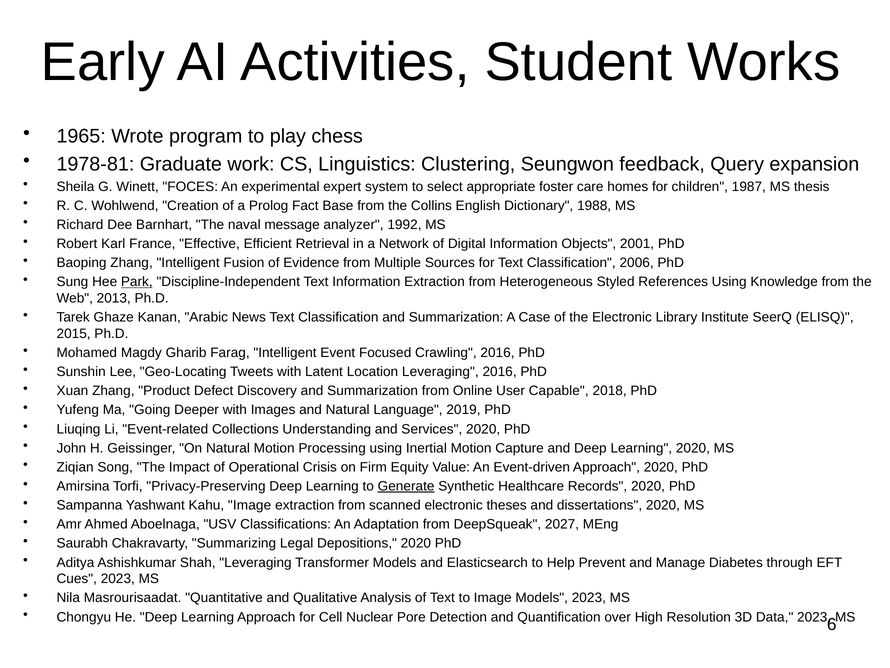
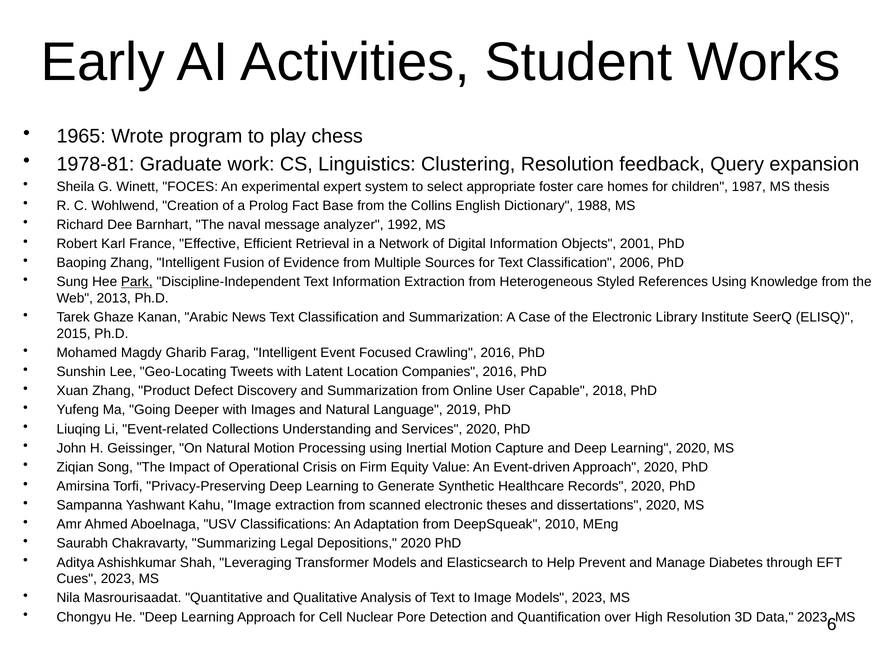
Clustering Seungwon: Seungwon -> Resolution (567, 164)
Location Leveraging: Leveraging -> Companies (440, 372)
Generate underline: present -> none (406, 486)
2027: 2027 -> 2010 (562, 524)
